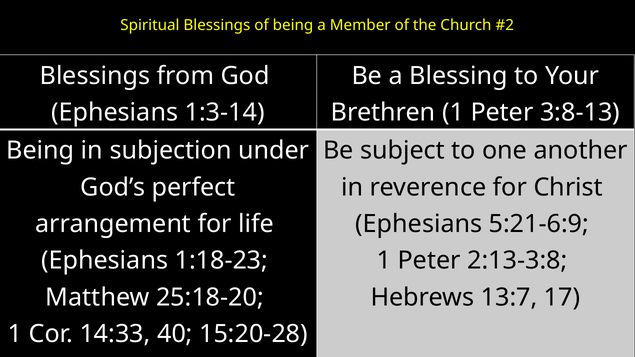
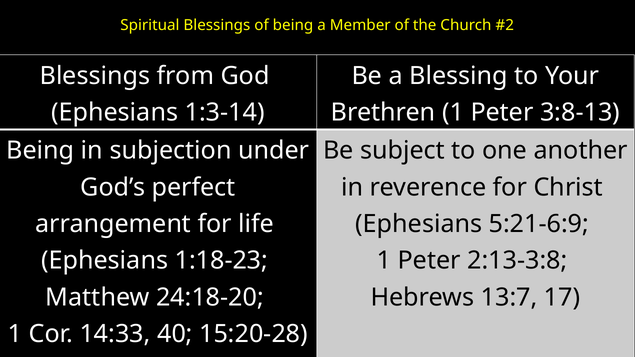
25:18-20: 25:18-20 -> 24:18-20 (210, 297)
